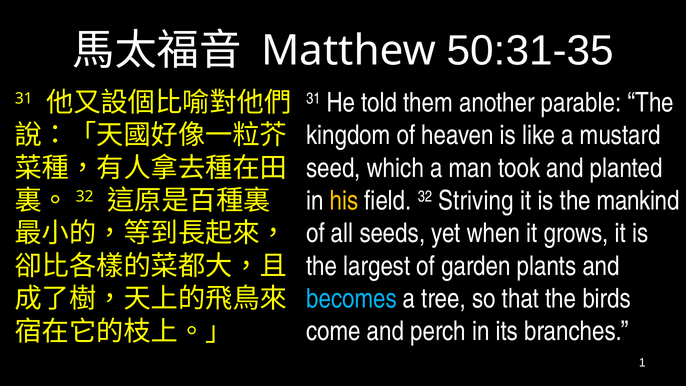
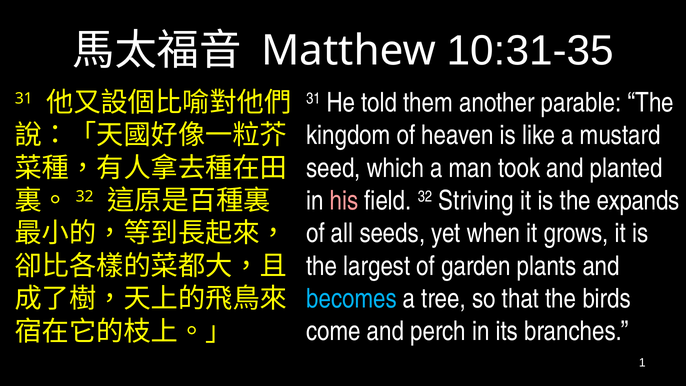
50:31-35: 50:31-35 -> 10:31-35 (530, 51)
his colour: yellow -> pink (344, 201)
mankind: mankind -> expands (638, 201)
